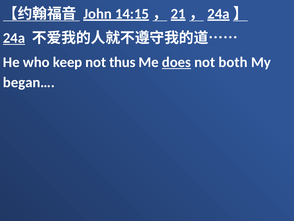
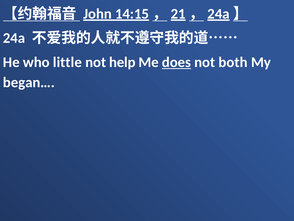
24a underline: present -> none (14, 38)
keep: keep -> little (67, 62)
thus: thus -> help (122, 62)
